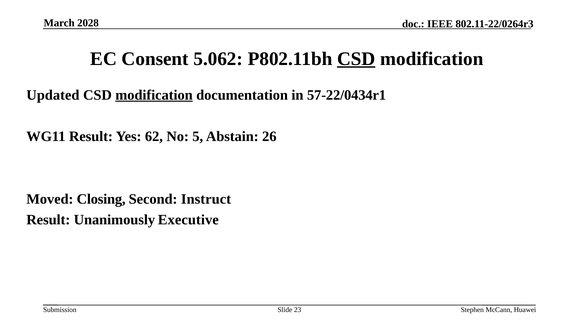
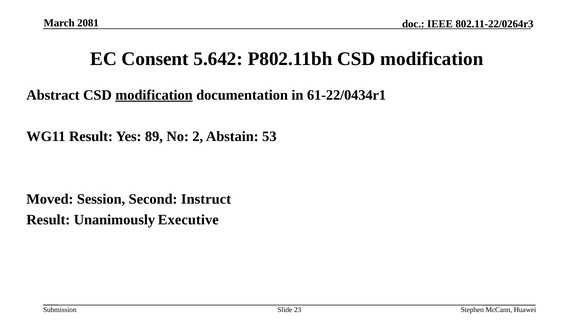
2028: 2028 -> 2081 (88, 23)
5.062: 5.062 -> 5.642 (218, 59)
CSD underline: present -> none (356, 59)
Updated: Updated -> Abstract (53, 95)
57-22/0434r1: 57-22/0434r1 -> 61-22/0434r1 (347, 95)
62: 62 -> 89 (154, 137)
5: 5 -> 2 (198, 137)
26: 26 -> 53 (269, 137)
Closing: Closing -> Session (101, 199)
